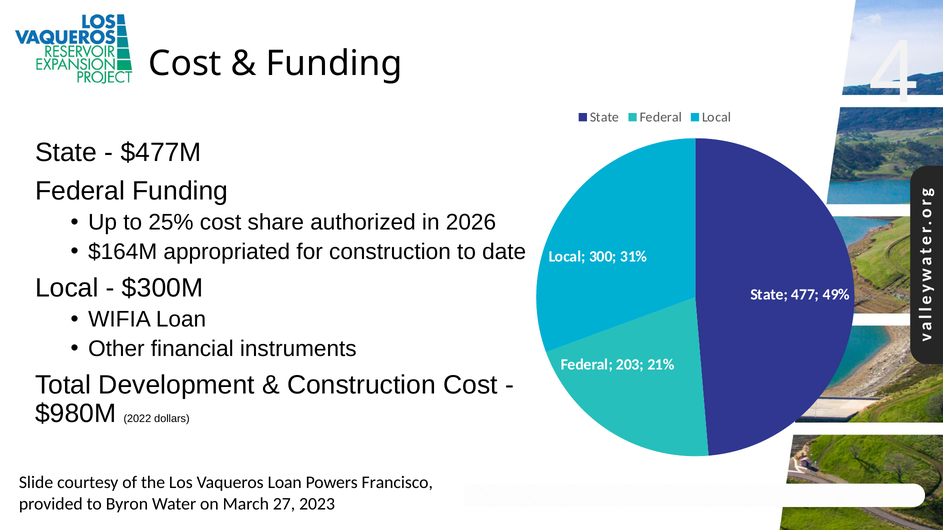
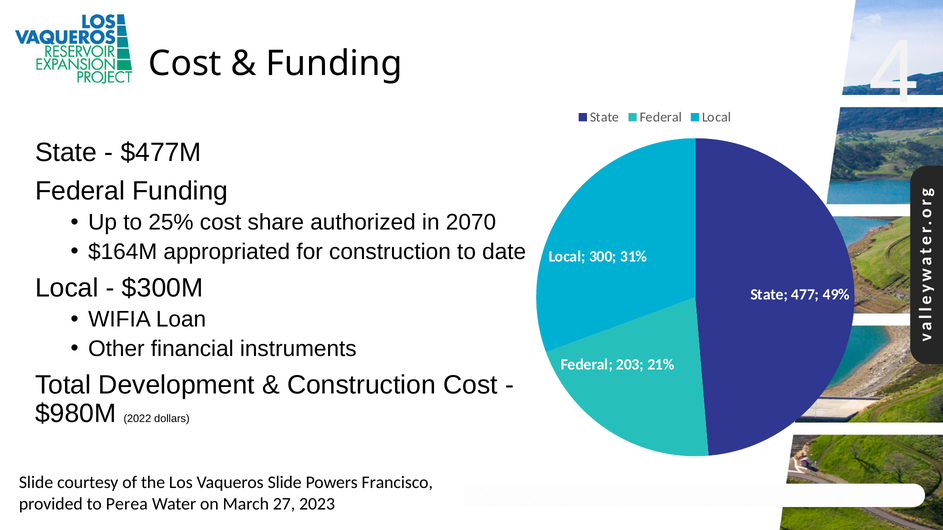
2026: 2026 -> 2070 (471, 223)
Vaqueros Loan: Loan -> Slide (285, 483)
Byron: Byron -> Perea (127, 504)
